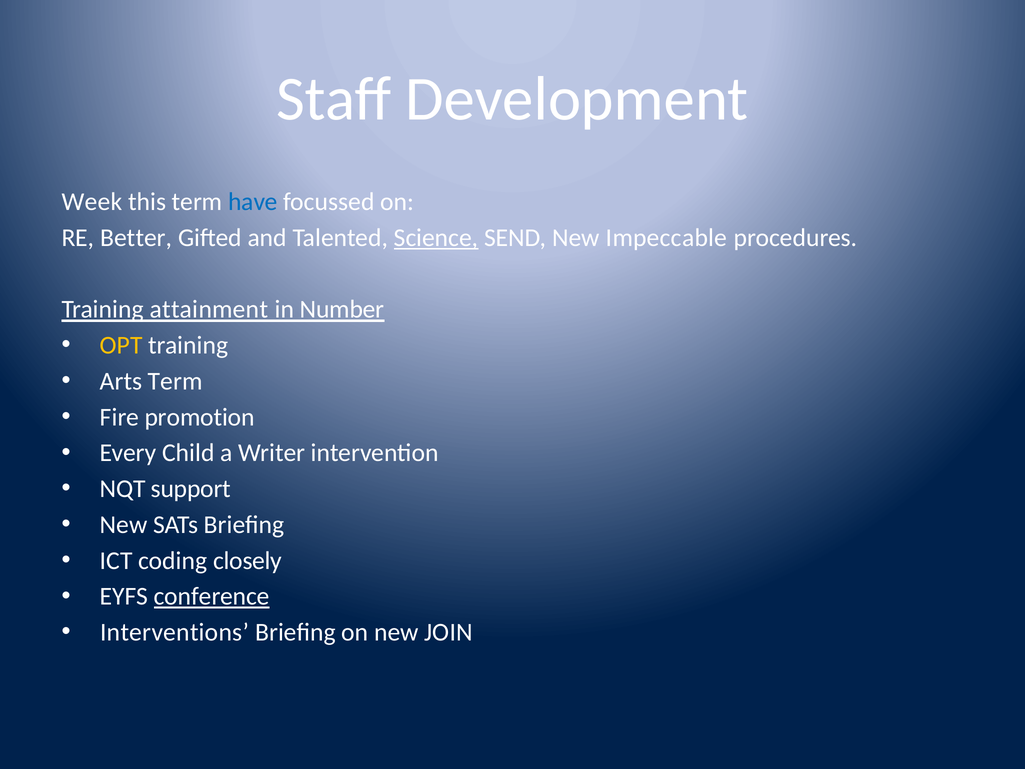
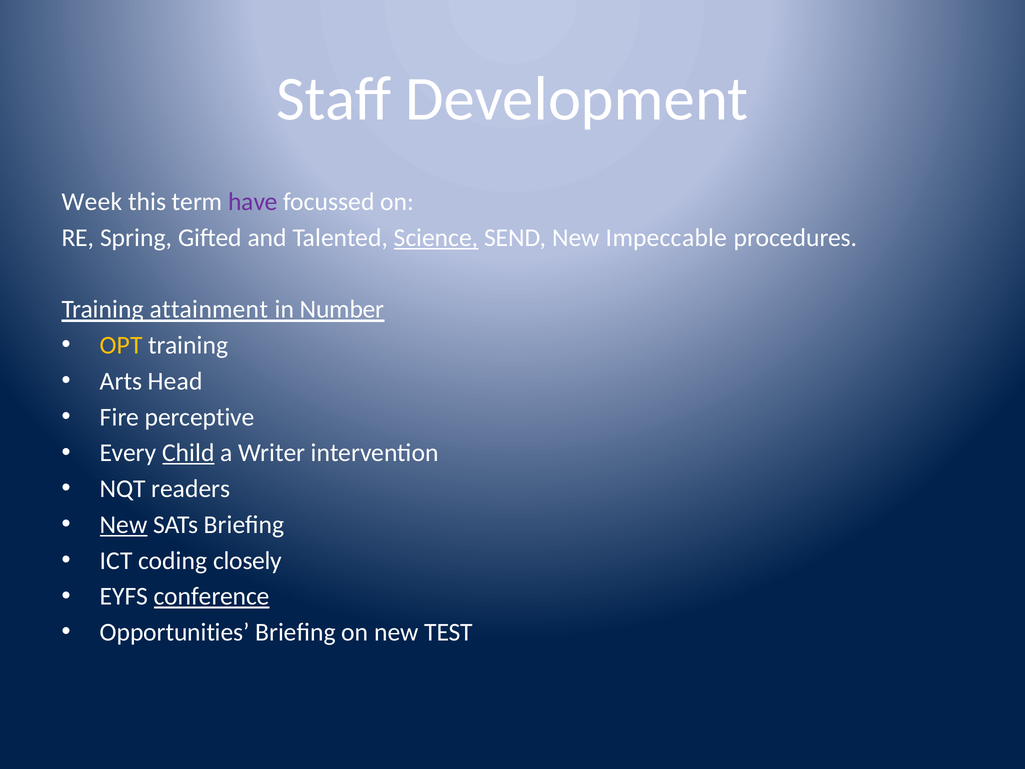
have colour: blue -> purple (253, 202)
Better: Better -> Spring (136, 238)
Arts Term: Term -> Head (175, 381)
promotion: promotion -> perceptive (200, 417)
Child underline: none -> present (188, 453)
support: support -> readers (191, 489)
New underline: none -> present (124, 525)
Interventions: Interventions -> Opportunities (175, 632)
JOIN: JOIN -> TEST (449, 632)
